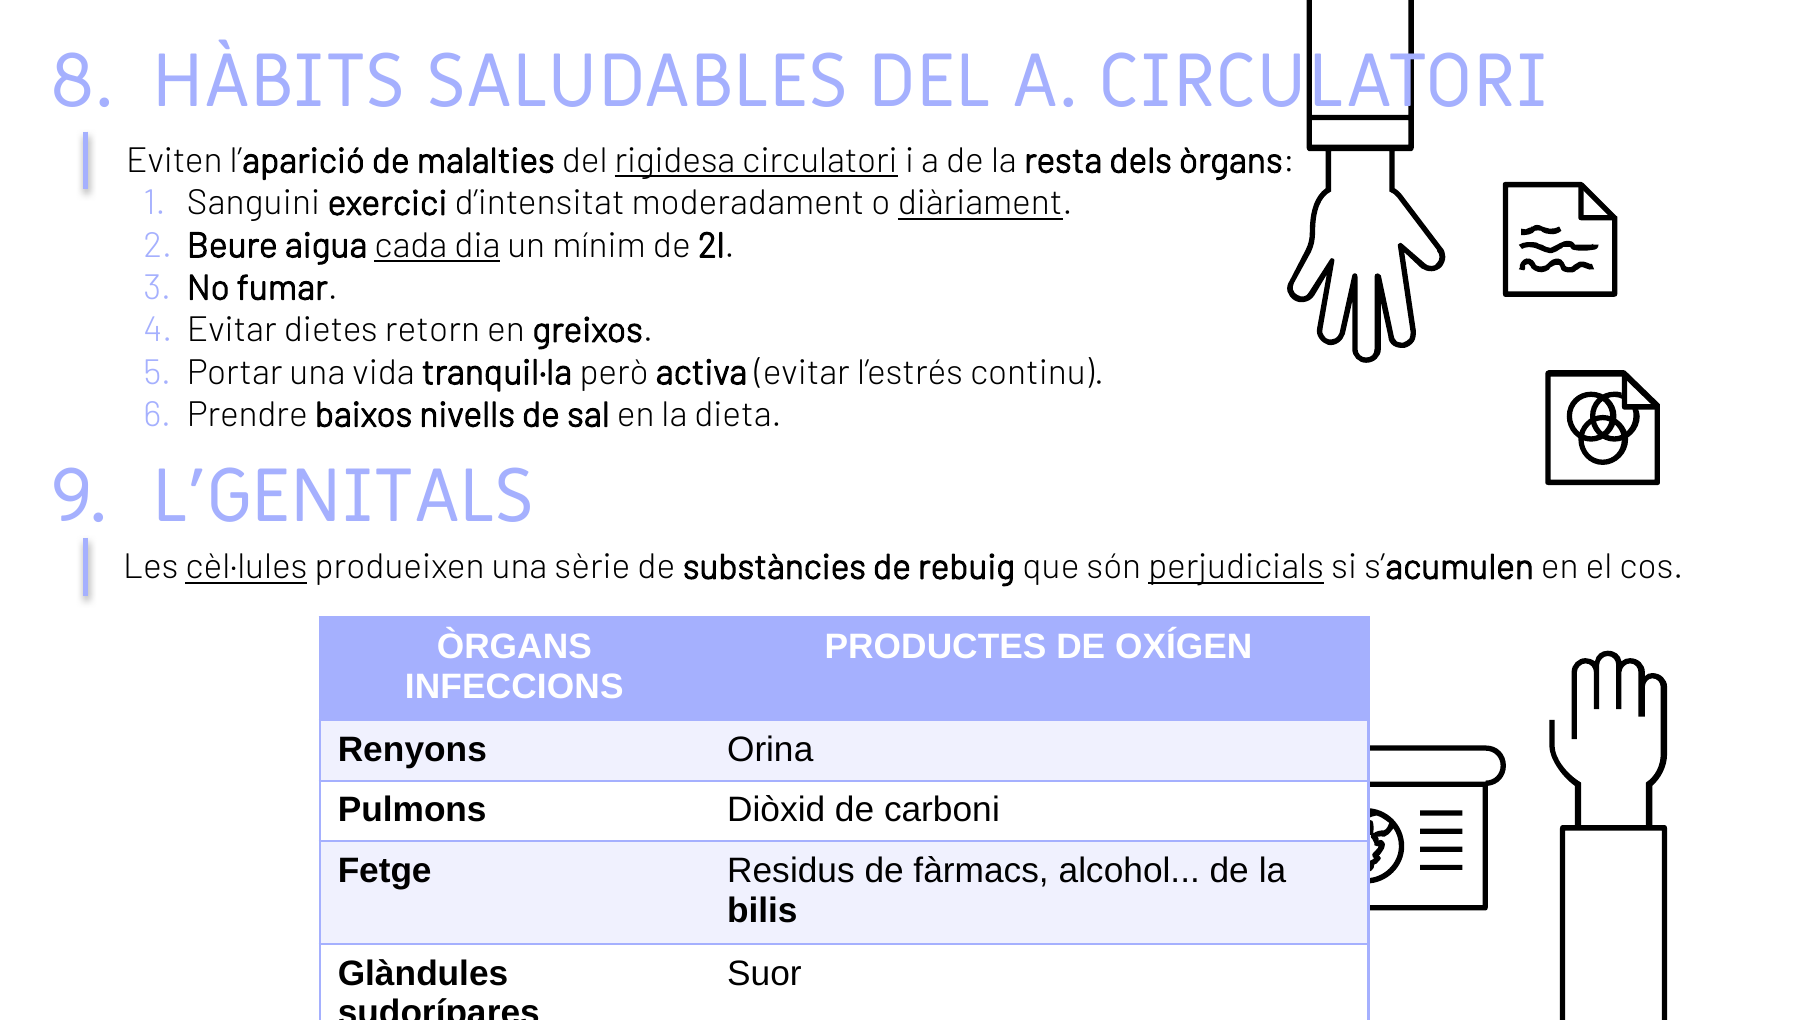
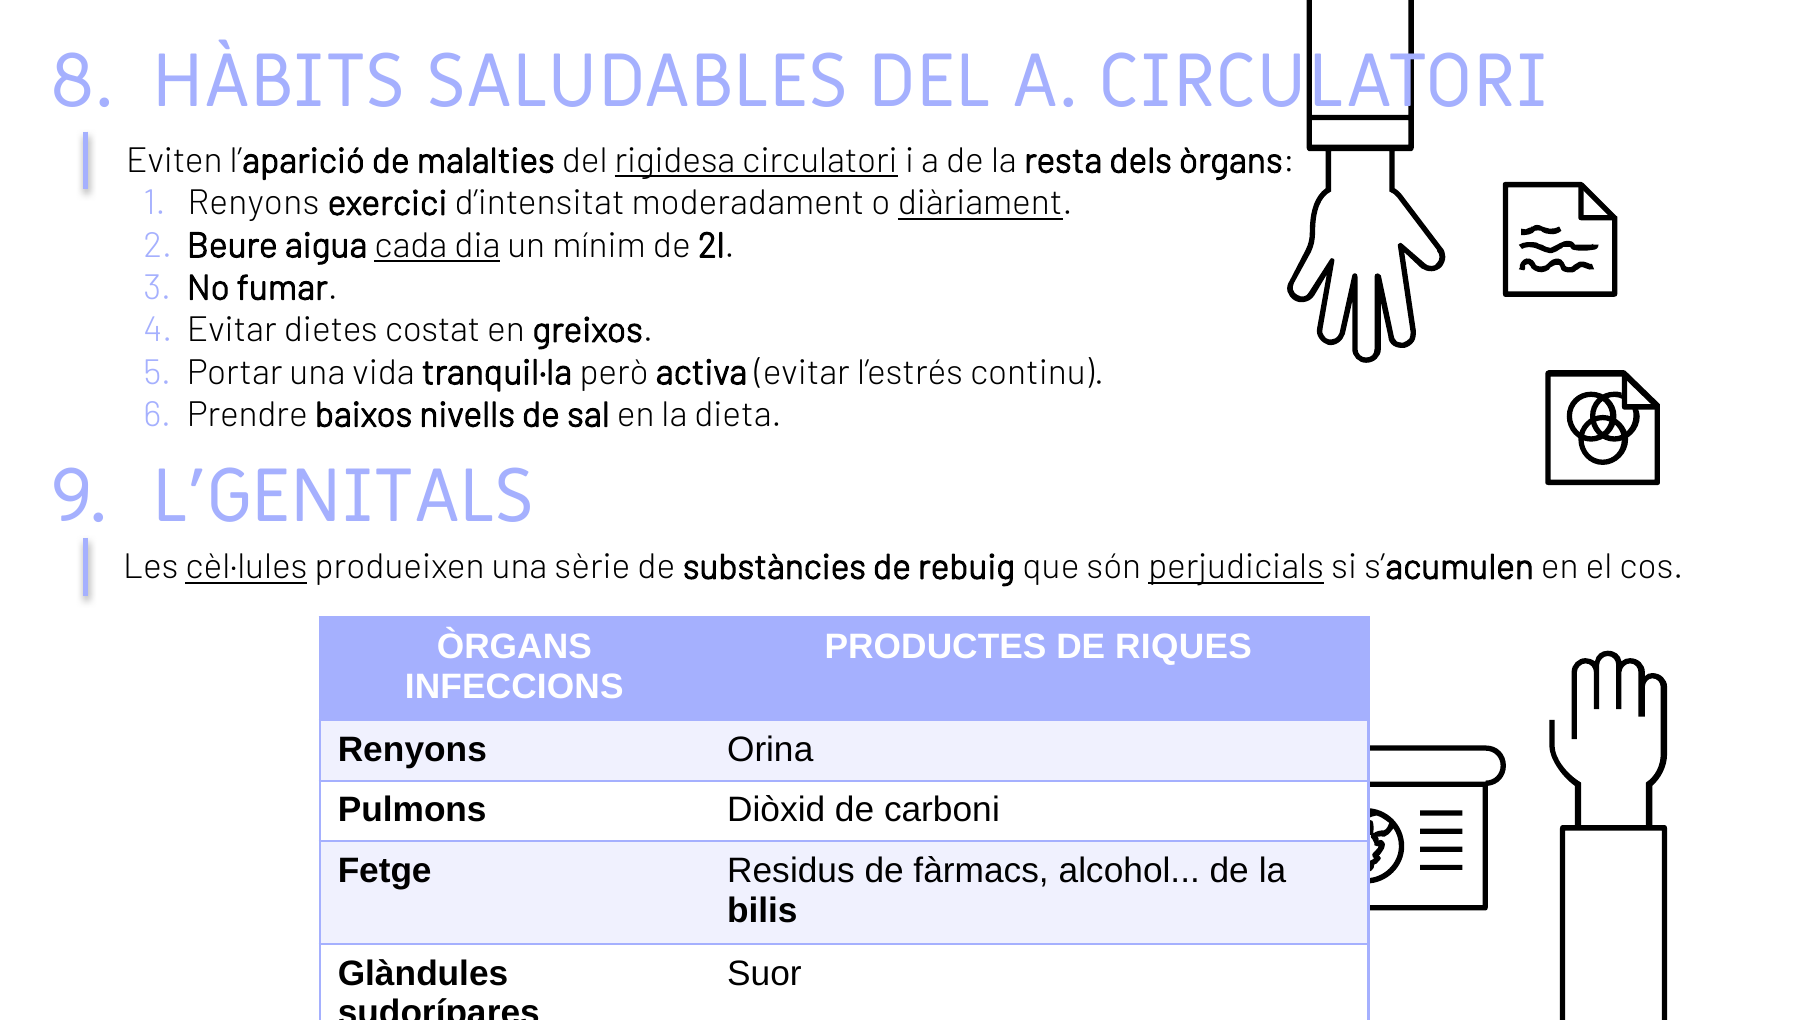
Sanguini: Sanguini -> Renyons (253, 203)
retorn: retorn -> costat (433, 330)
OXÍGEN: OXÍGEN -> RIQUES (1184, 647)
